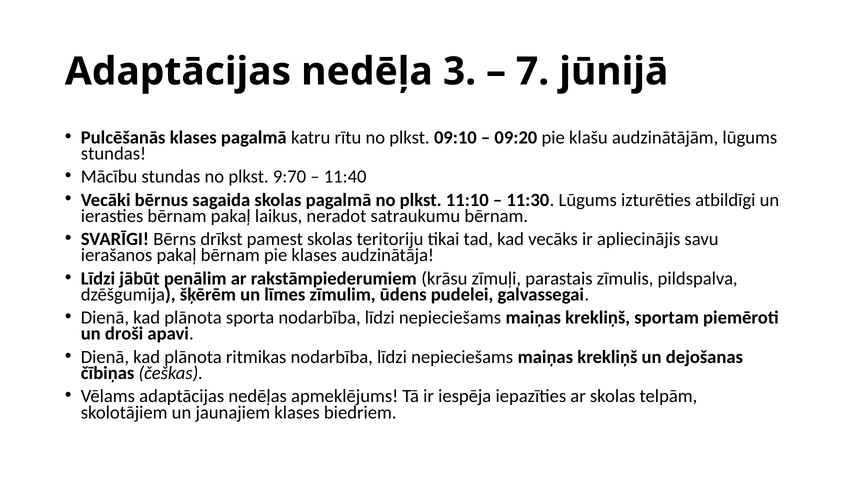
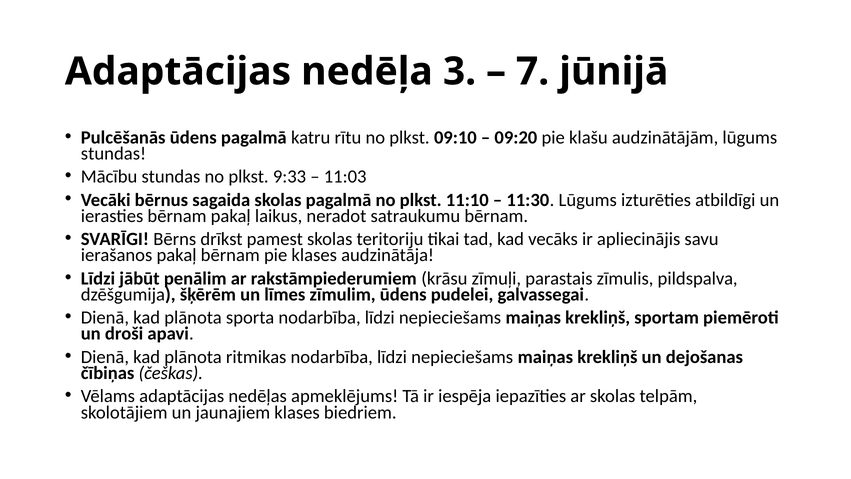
Pulcēšanās klases: klases -> ūdens (193, 137)
9:70: 9:70 -> 9:33 (290, 177)
11:40: 11:40 -> 11:03 (345, 177)
